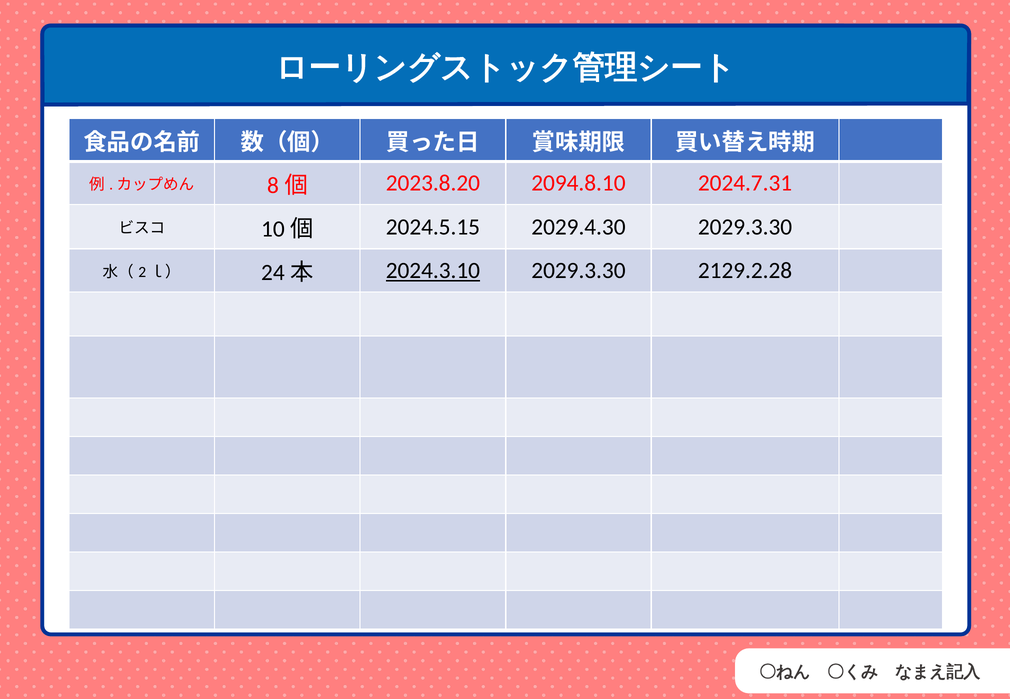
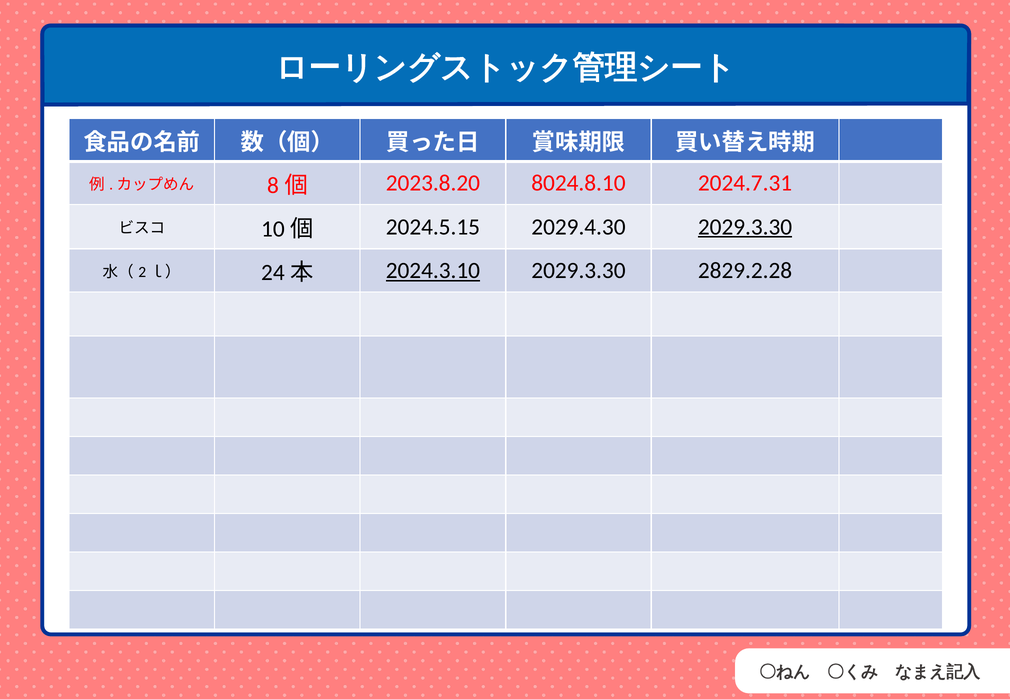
2094.8.10: 2094.8.10 -> 8024.8.10 (578, 183)
2029.3.30 underline: none -> present (745, 227)
2129.2.28: 2129.2.28 -> 2829.2.28 (745, 271)
